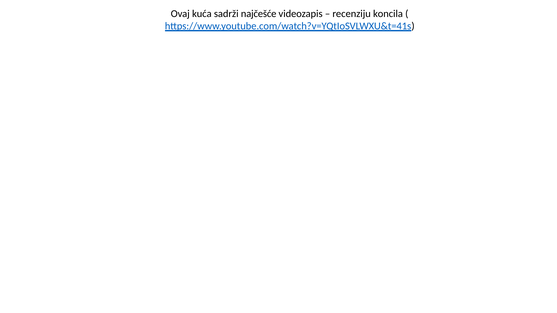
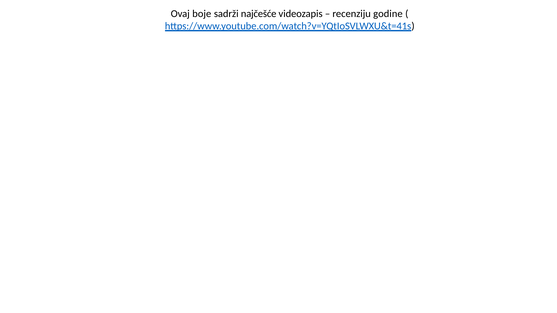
kuća: kuća -> boje (202, 14)
koncila: koncila -> godine (388, 14)
